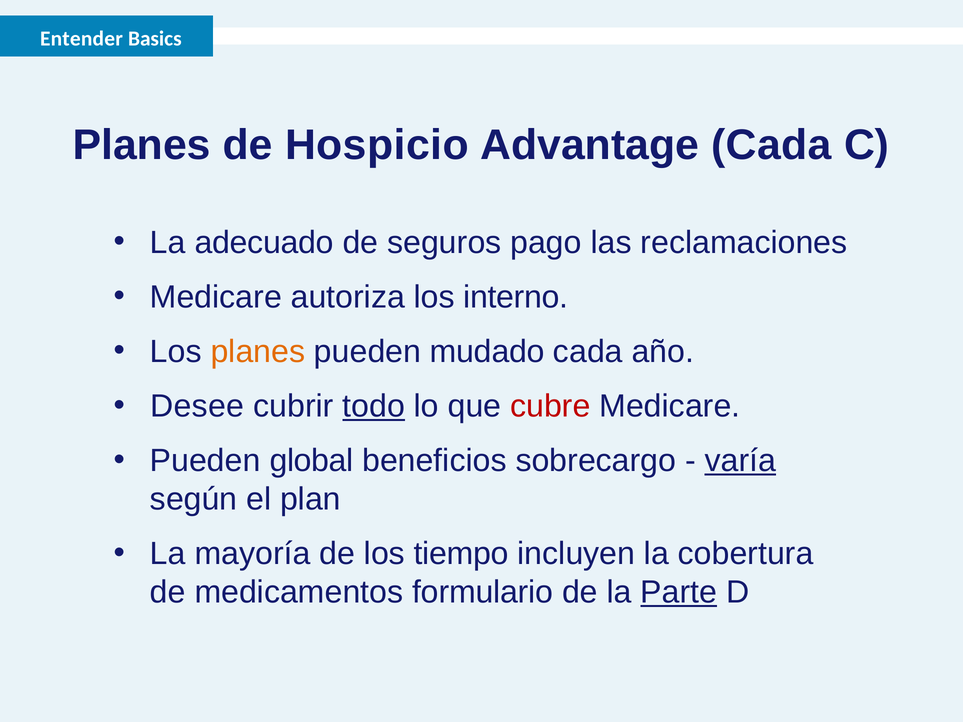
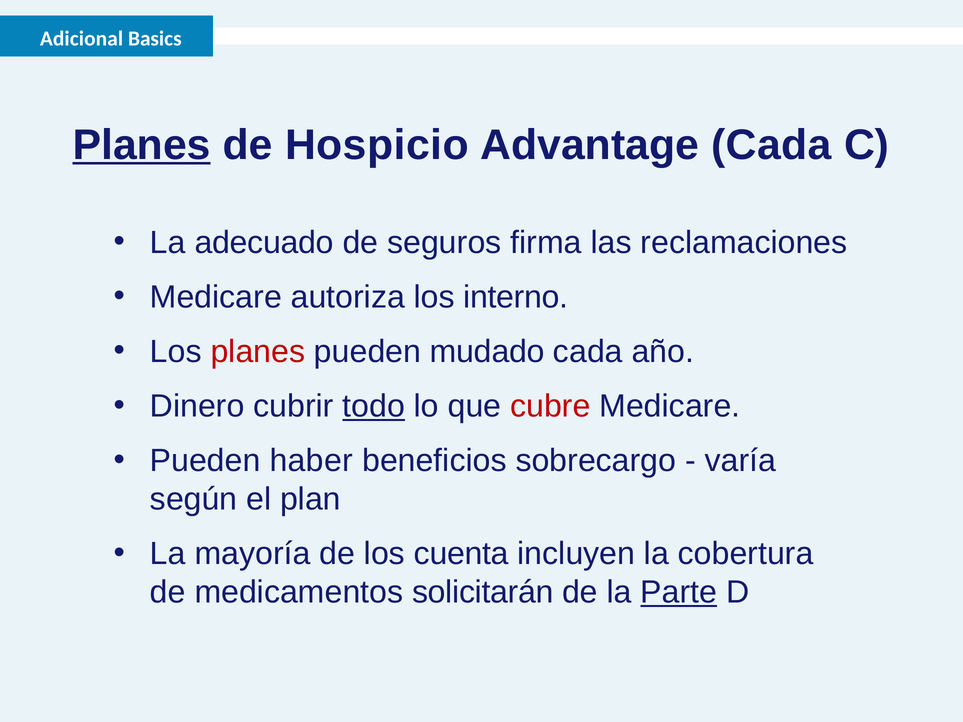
Entender: Entender -> Adicional (82, 39)
Planes underline: none -> present (142, 145)
pago: pago -> firma (546, 243)
planes colour: orange -> red (258, 352)
Desee: Desee -> Dinero (197, 406)
global: global -> haber (311, 461)
varía underline: present -> none (740, 461)
tiempo: tiempo -> cuenta (461, 554)
formulario: formulario -> solicitarán (483, 592)
